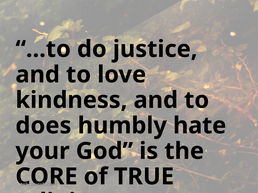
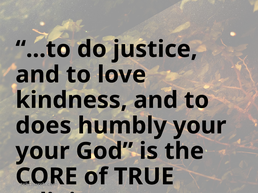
humbly hate: hate -> your (200, 126)
